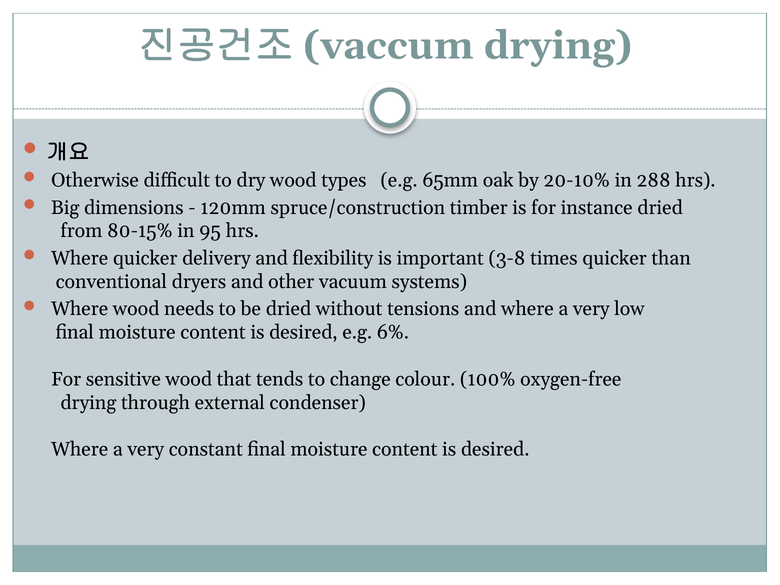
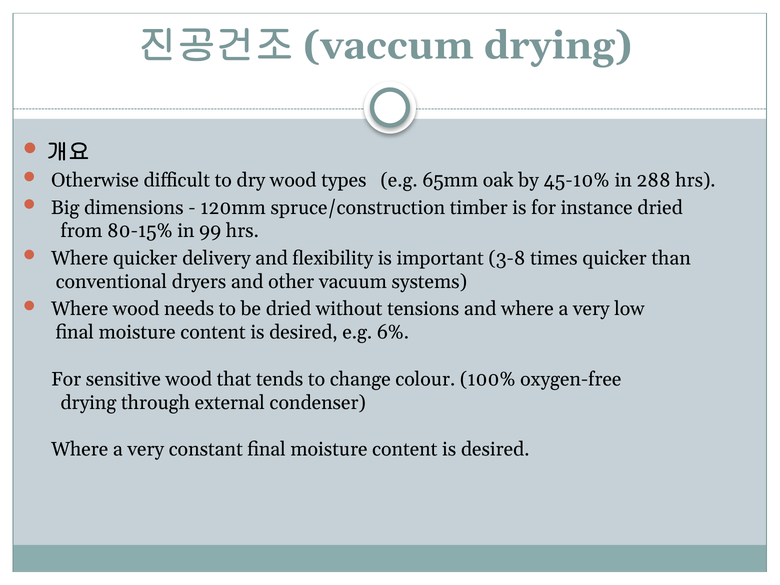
20-10%: 20-10% -> 45-10% (577, 180)
95: 95 -> 99 (210, 231)
